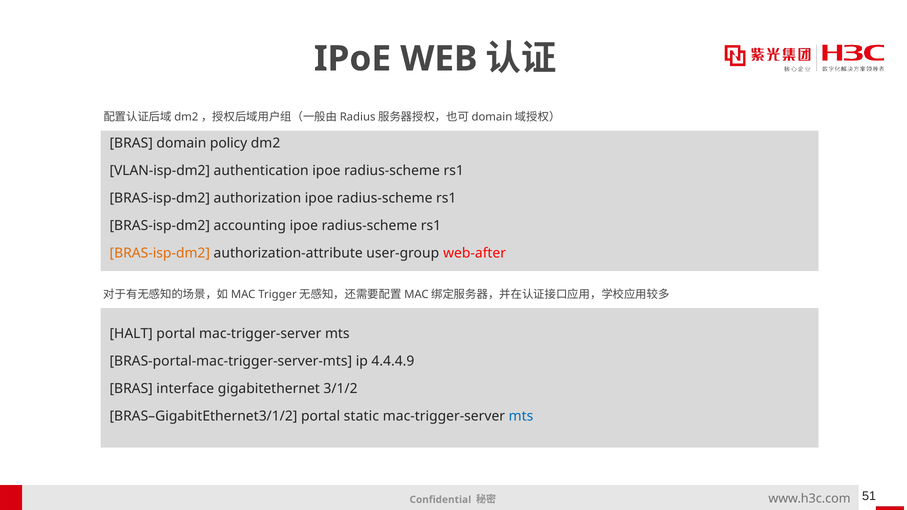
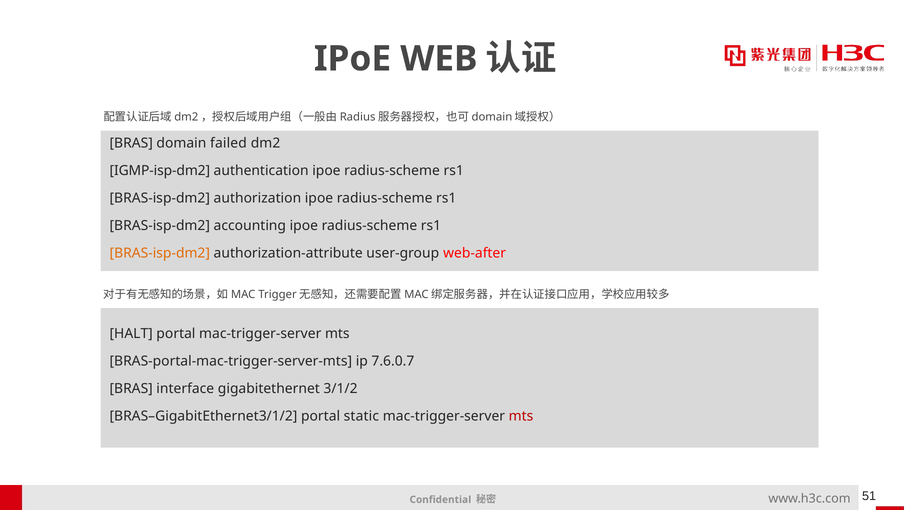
policy: policy -> failed (228, 143)
VLAN-isp-dm2: VLAN-isp-dm2 -> IGMP-isp-dm2 (160, 171)
4.4.4.9: 4.4.4.9 -> 7.6.0.7 (393, 361)
mts colour: blue -> red (521, 417)
